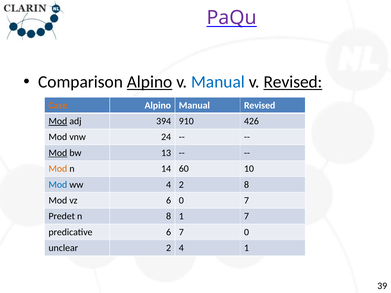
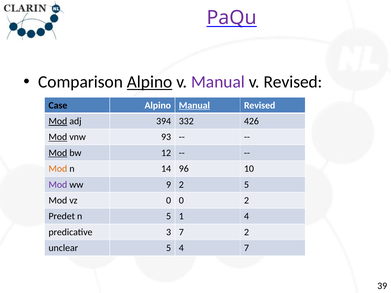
Manual colour: blue -> purple (218, 82)
Revised underline: present -> none (293, 82)
Case colour: orange -> black (58, 105)
Manual underline: none -> present (194, 105)
910: 910 -> 332 (186, 121)
Mod underline: none -> present (58, 137)
24: 24 -> 93 (166, 137)
13: 13 -> 12 (166, 153)
60: 60 -> 96 (184, 169)
Mod colour: blue -> purple (58, 185)
ww 4: 4 -> 9 (169, 185)
2 8: 8 -> 5 (246, 185)
vz 6: 6 -> 0 (169, 201)
0 7: 7 -> 2 (246, 201)
n 8: 8 -> 5 (169, 216)
1 7: 7 -> 4 (246, 216)
predicative 6: 6 -> 3 (169, 232)
7 0: 0 -> 2 (246, 232)
unclear 2: 2 -> 5 (169, 248)
4 1: 1 -> 7 (246, 248)
